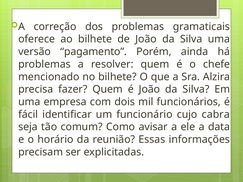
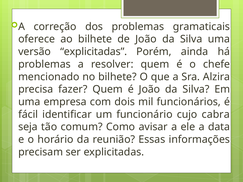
versão pagamento: pagamento -> explicitadas (94, 52)
